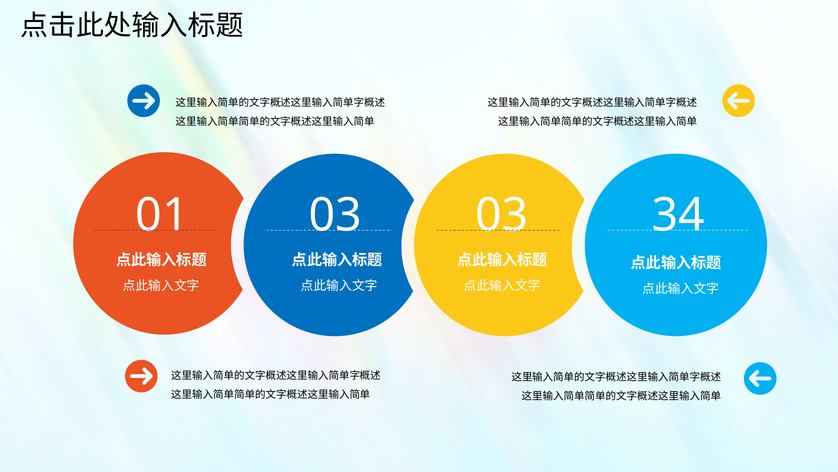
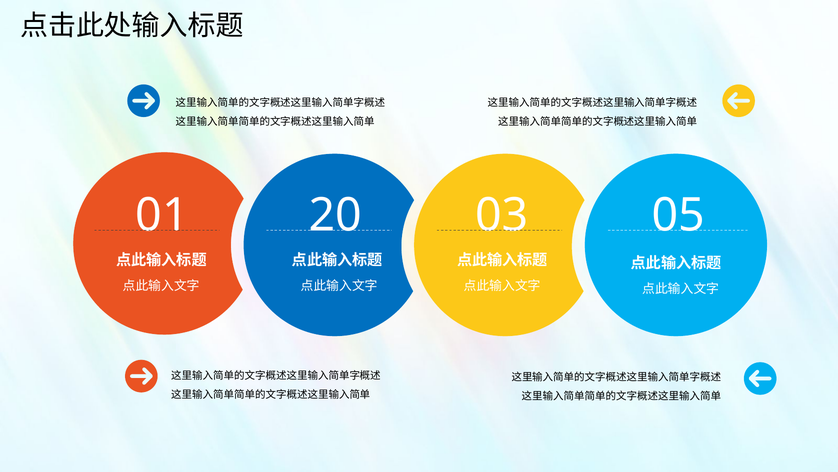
01 03: 03 -> 20 (335, 215)
34: 34 -> 05 (678, 215)
